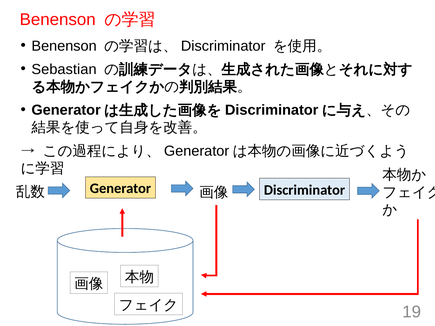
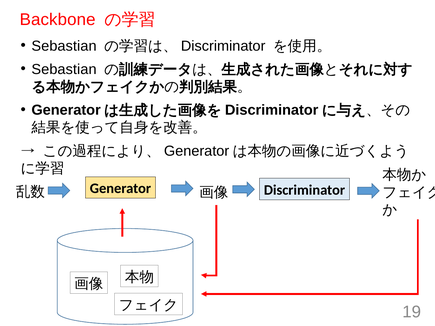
Benenson: Benenson -> Backbone (58, 20)
Benenson: Benenson -> Sebastian (64, 46)
